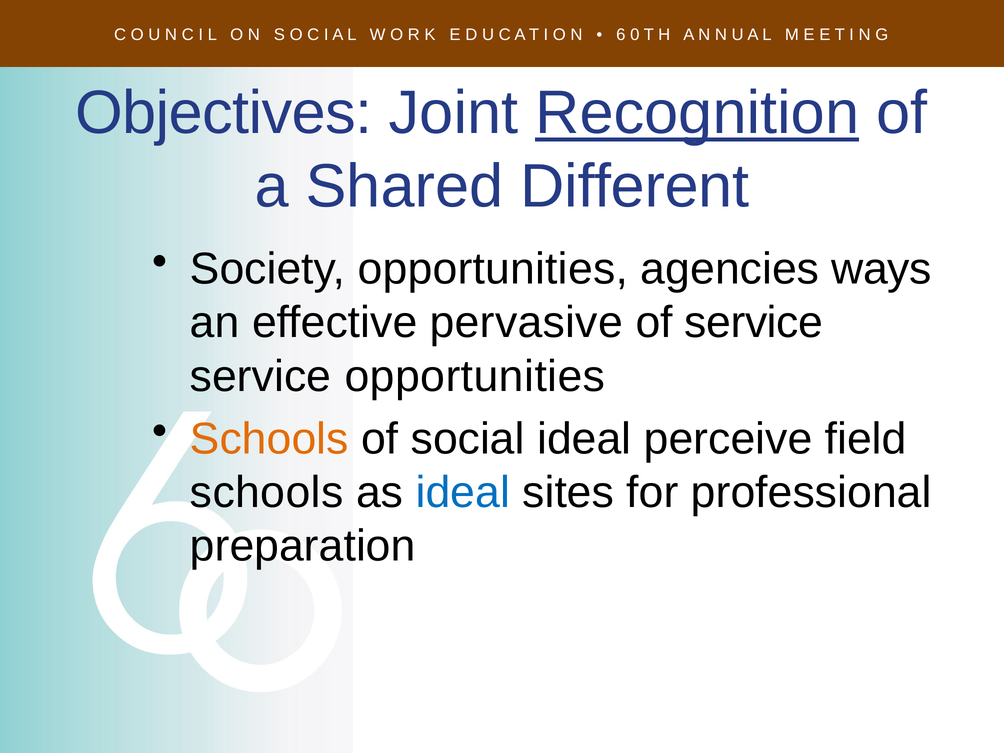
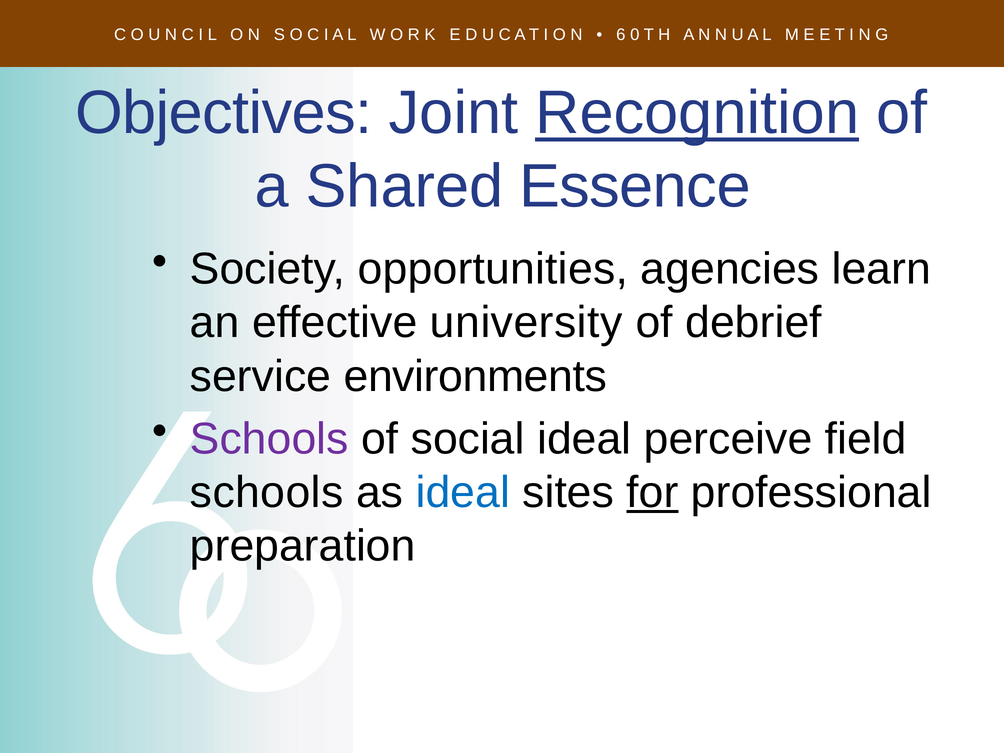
Different: Different -> Essence (635, 187)
ways: ways -> learn (881, 269)
pervasive: pervasive -> university (526, 323)
of service: service -> debrief (753, 323)
service opportunities: opportunities -> environments (475, 376)
Schools colour: orange -> purple (269, 439)
for underline: none -> present (652, 492)
